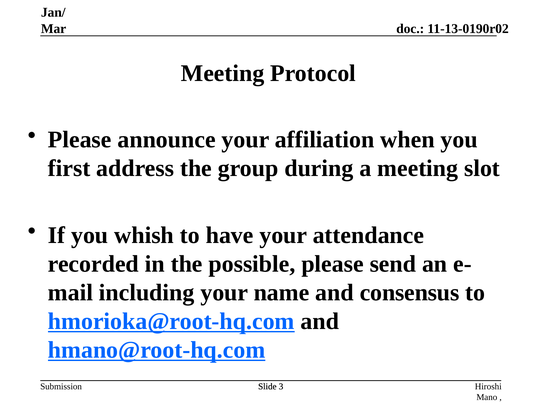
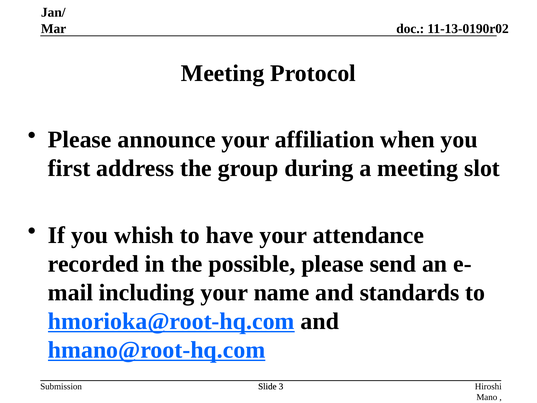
consensus: consensus -> standards (410, 292)
